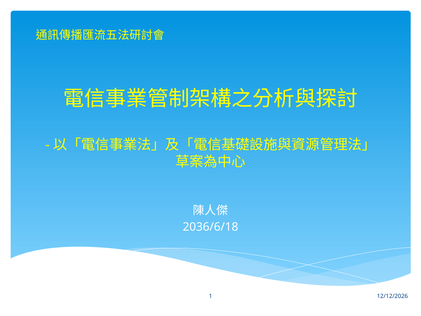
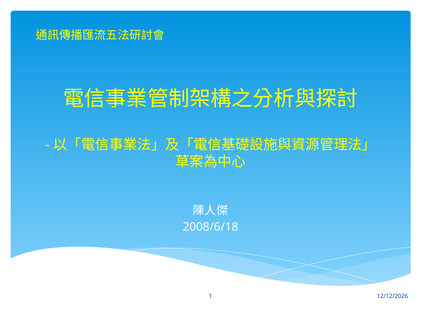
2036/6/18: 2036/6/18 -> 2008/6/18 (211, 227)
